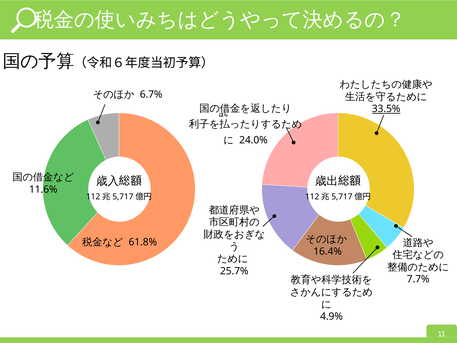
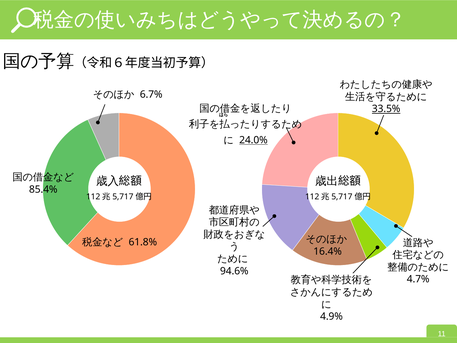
24.0% underline: none -> present (253, 140)
11.6%: 11.6% -> 85.4% (43, 189)
25.7%: 25.7% -> 94.6% (234, 271)
7.7%: 7.7% -> 4.7% (418, 279)
